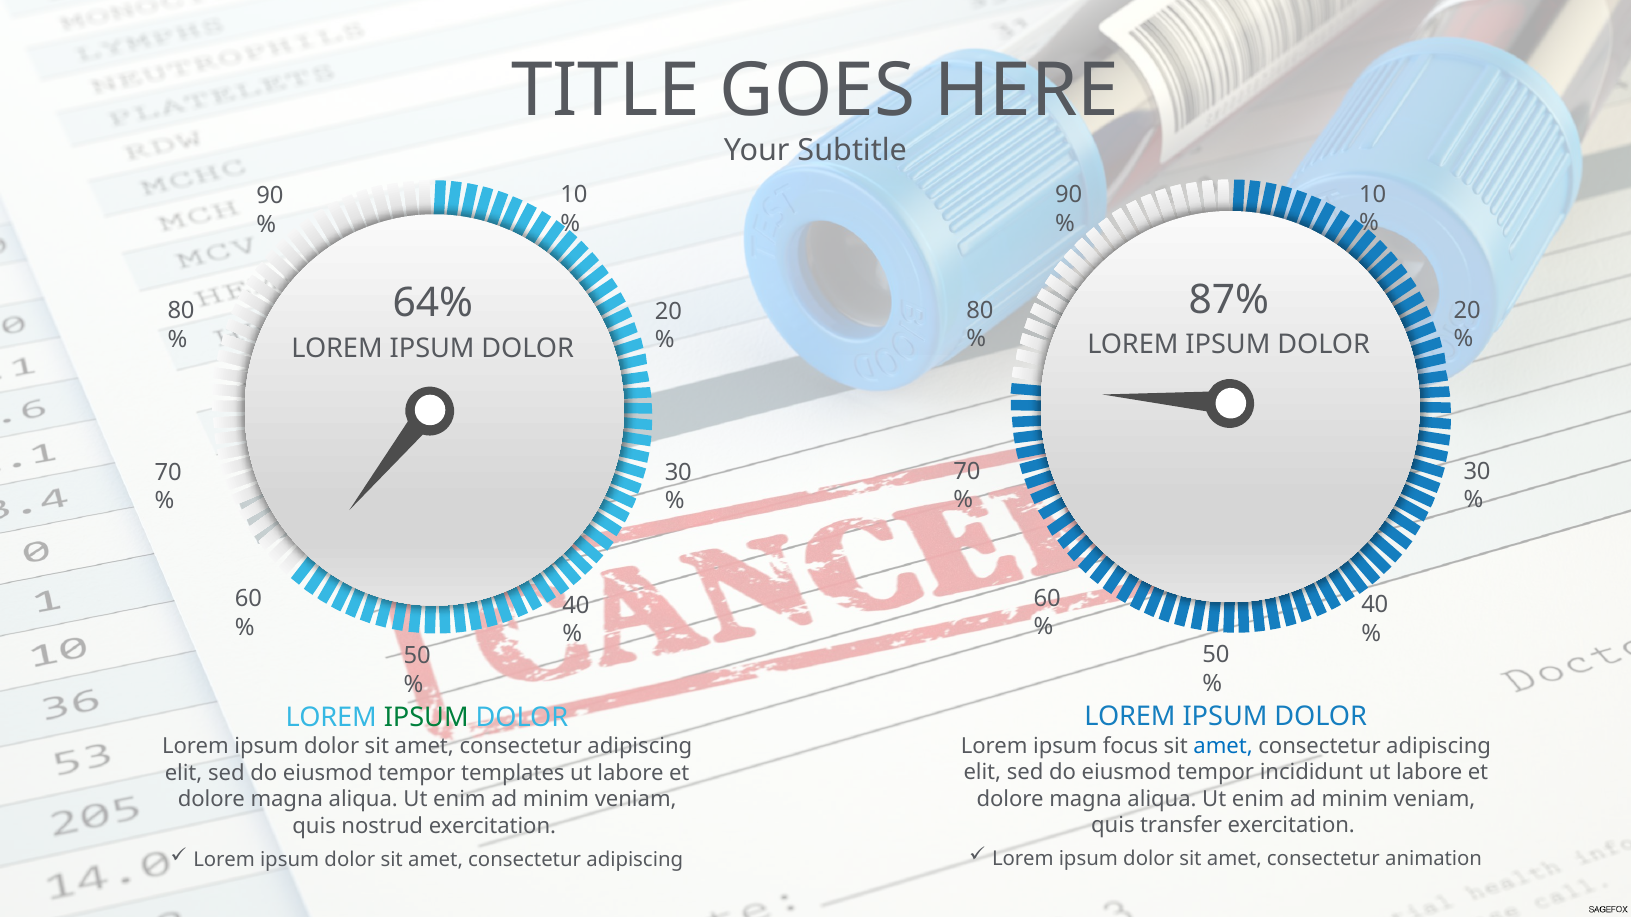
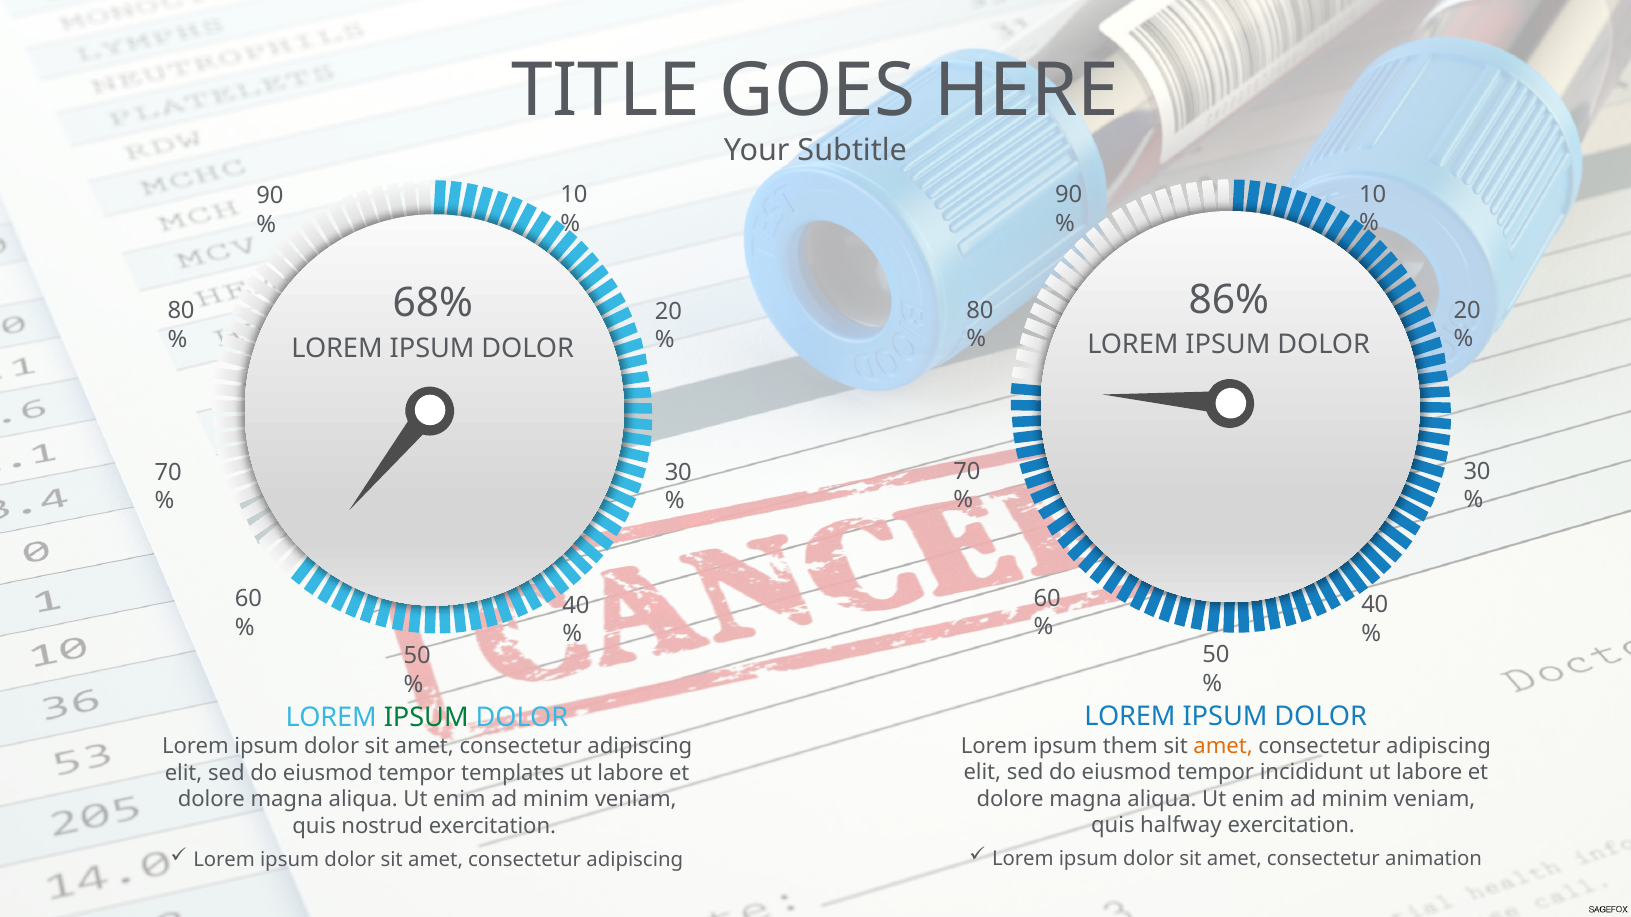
87%: 87% -> 86% (1229, 300)
64%: 64% -> 68% (433, 303)
focus: focus -> them (1130, 746)
amet colour: blue -> orange (1223, 746)
transfer: transfer -> halfway (1181, 826)
